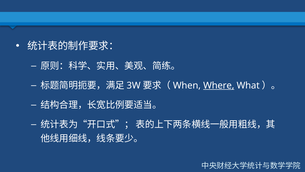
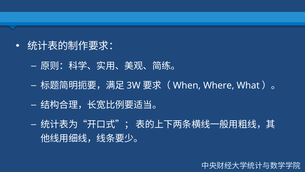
Where underline: present -> none (219, 85)
